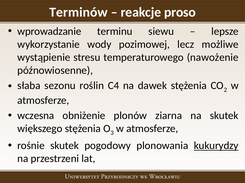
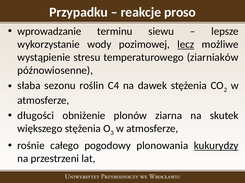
Terminów: Terminów -> Przypadku (79, 12)
lecz underline: none -> present (186, 45)
nawożenie: nawożenie -> ziarniaków (213, 58)
wczesna: wczesna -> długości (36, 116)
rośnie skutek: skutek -> całego (65, 146)
